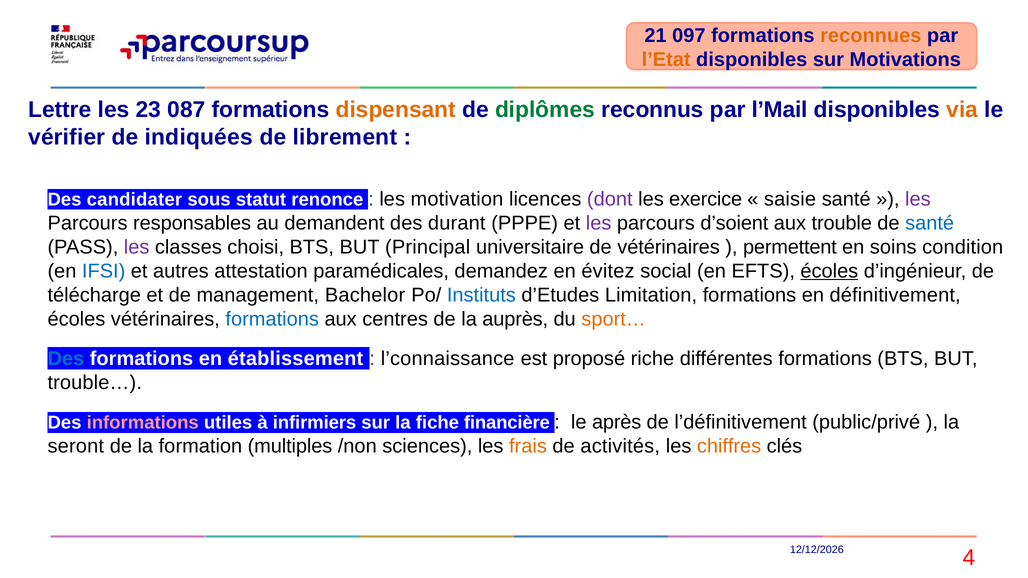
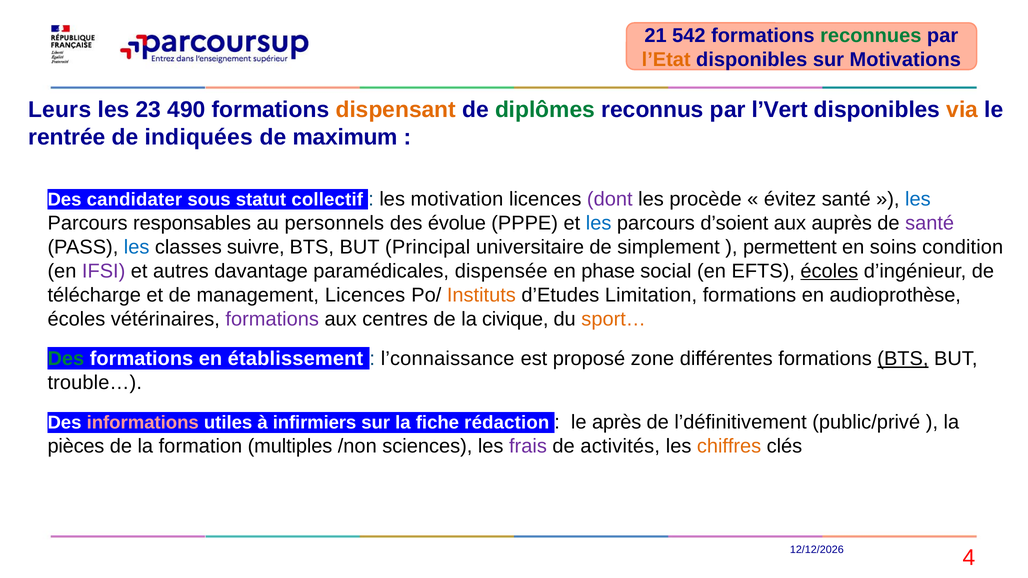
097: 097 -> 542 (689, 36)
reconnues colour: orange -> green (871, 36)
Lettre: Lettre -> Leurs (60, 110)
087: 087 -> 490 (186, 110)
l’Mail: l’Mail -> l’Vert (780, 110)
vérifier: vérifier -> rentrée (67, 137)
librement: librement -> maximum (345, 137)
renonce: renonce -> collectif (327, 200)
exercice: exercice -> procède (706, 199)
saisie: saisie -> évitez (790, 199)
les colour: purple -> blue (918, 199)
demandent: demandent -> personnels (334, 223)
durant: durant -> évolue (457, 223)
les colour: purple -> blue (599, 223)
trouble: trouble -> auprès (842, 223)
santé colour: blue -> purple (930, 223)
les colour: purple -> blue (137, 247)
choisi: choisi -> suivre (256, 247)
de vétérinaires: vétérinaires -> simplement (669, 247)
IFSI colour: blue -> purple (104, 271)
attestation: attestation -> davantage (261, 271)
demandez: demandez -> dispensée (501, 271)
évitez: évitez -> phase (608, 271)
management Bachelor: Bachelor -> Licences (365, 295)
Instituts colour: blue -> orange (481, 295)
définitivement: définitivement -> audioprothèse (895, 295)
formations colour: blue -> purple (272, 319)
auprès: auprès -> civique (515, 319)
Des colour: blue -> green (66, 359)
riche: riche -> zone (652, 359)
BTS underline: none -> present (903, 359)
financière: financière -> rédaction (507, 423)
seront: seront -> pièces (76, 447)
frais colour: orange -> purple (528, 447)
